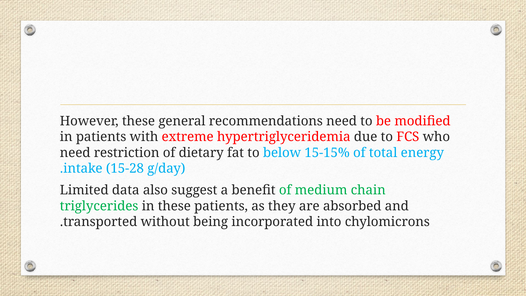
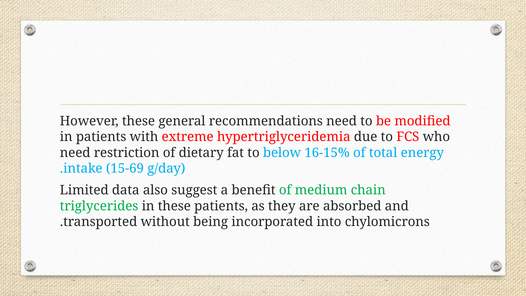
15-15%: 15-15% -> 16-15% (327, 153)
15-28: 15-28 -> 15-69 (125, 168)
